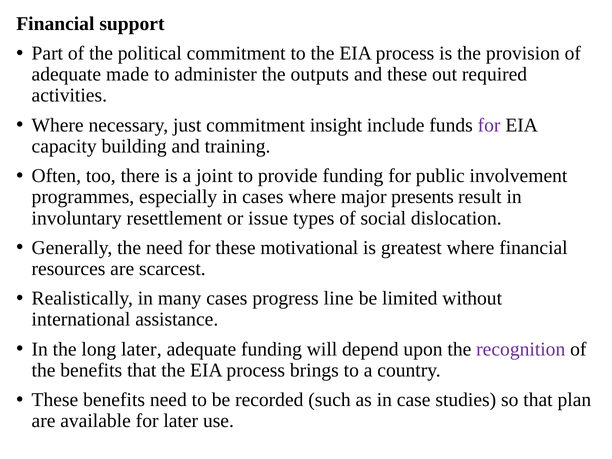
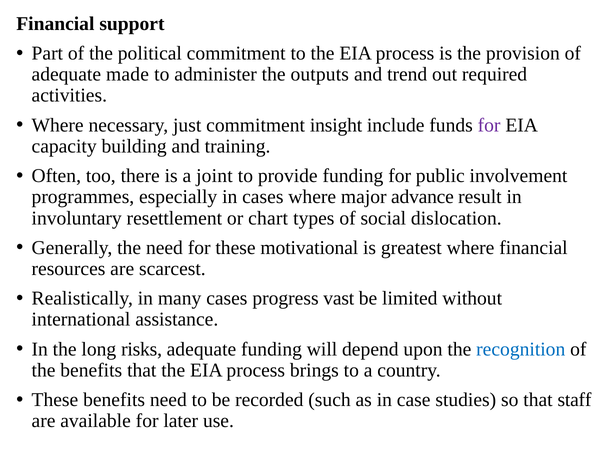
and these: these -> trend (407, 74)
presents: presents -> advance (422, 197)
issue: issue -> chart (268, 218)
line: line -> vast (339, 298)
long later: later -> risks (142, 349)
recognition colour: purple -> blue (521, 349)
plan: plan -> staff (574, 400)
